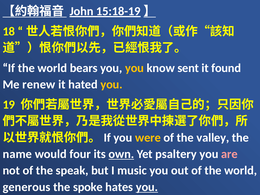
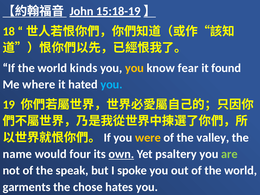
bears: bears -> kinds (84, 68)
sent: sent -> fear (188, 68)
renew: renew -> where (39, 84)
you colour: yellow -> light blue (112, 84)
are colour: pink -> light green (229, 154)
music: music -> spoke (132, 171)
generous: generous -> garments (27, 187)
spoke: spoke -> chose (88, 187)
you underline: present -> none (147, 187)
